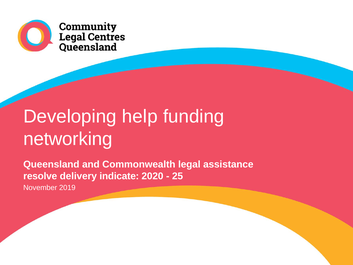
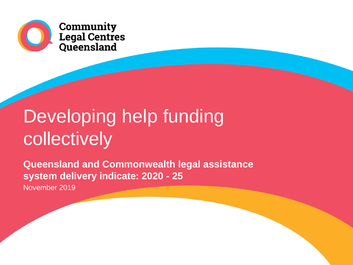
networking: networking -> collectively (68, 139)
resolve: resolve -> system (40, 176)
